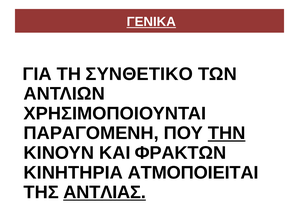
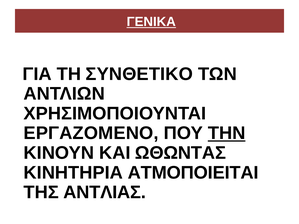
ΠΑΡΑΓΟΜΕΝΗ: ΠΑΡΑΓΟΜΕΝΗ -> ΕΡΓΑΖΟΜΕΝΟ (91, 133)
ΦΡΑΚΤΩΝ: ΦΡΑΚΤΩΝ -> ΩΘΩΝΤΑΣ (180, 153)
ΑΝΤΛΙΑΣ underline: present -> none (105, 192)
